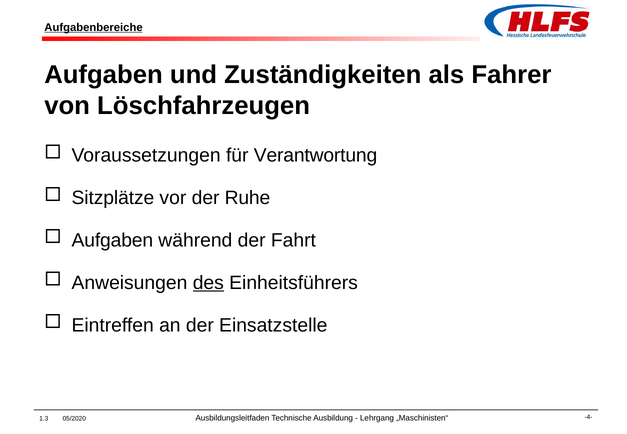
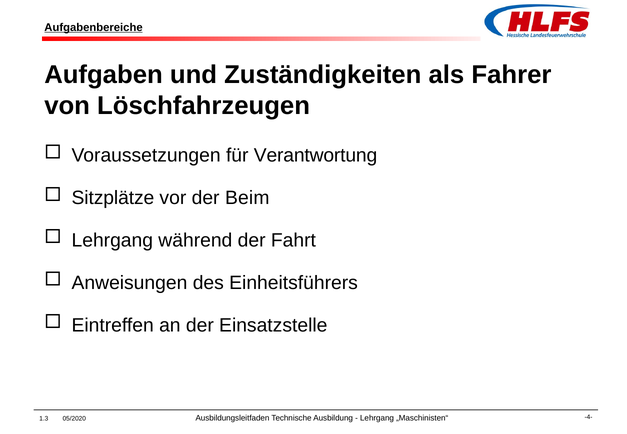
Ruhe: Ruhe -> Beim (247, 198)
Aufgaben: Aufgaben -> Lehrgang (112, 240)
des underline: present -> none (208, 283)
